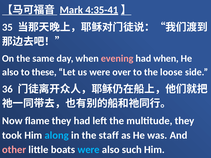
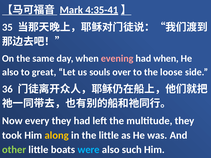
these: these -> great (44, 72)
us were: were -> souls (100, 72)
flame: flame -> every (37, 121)
along colour: light blue -> yellow (57, 135)
the staff: staff -> little (109, 135)
other colour: pink -> light green (14, 150)
